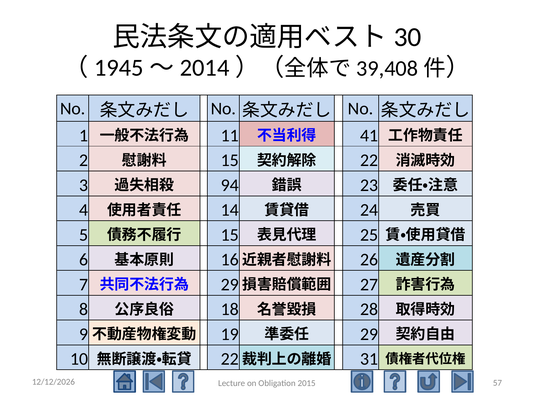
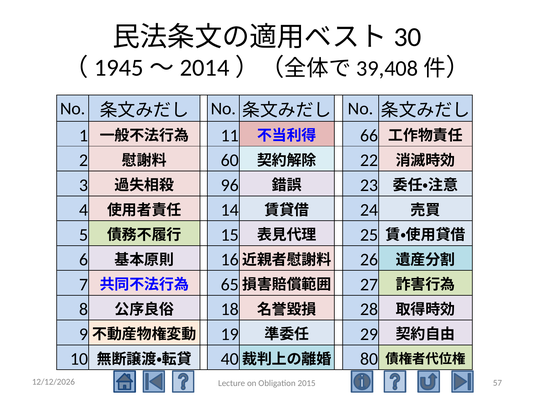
41: 41 -> 66 (369, 136)
15: 15 -> 60 (230, 161)
94: 94 -> 96 (230, 185)
29: 29 -> 65 (230, 285)
22: 22 -> 40 (230, 360)
31: 31 -> 80 (369, 360)
